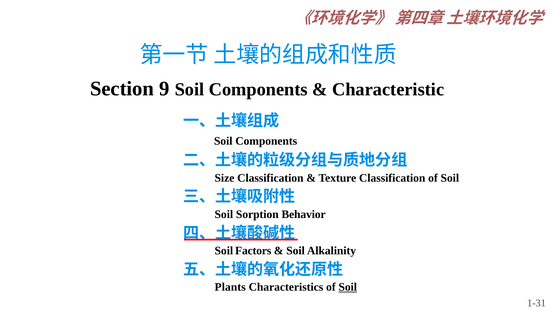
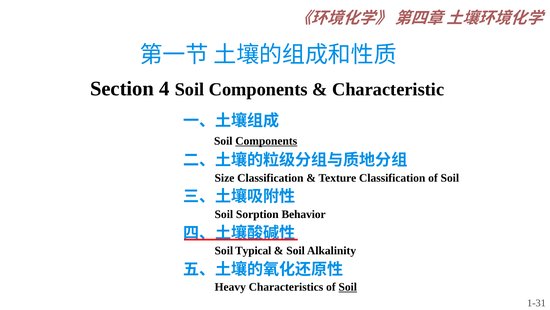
9: 9 -> 4 (164, 89)
Components underline: none -> present (266, 141)
Factors: Factors -> Typical (253, 250)
Plants: Plants -> Heavy (230, 286)
